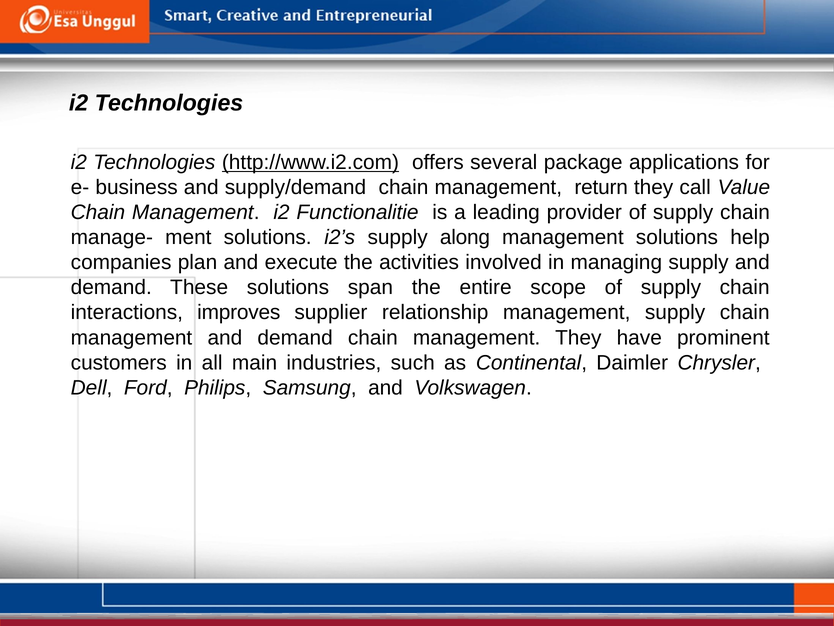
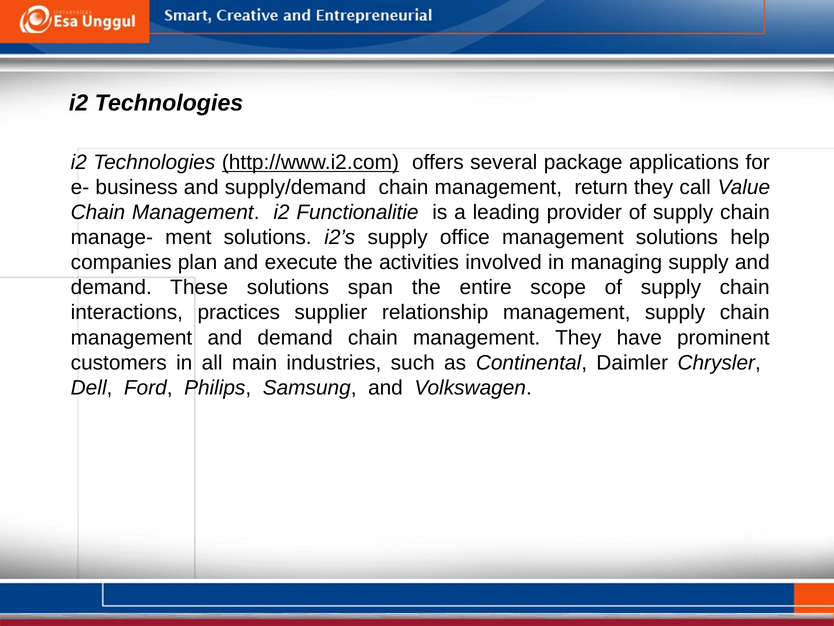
along: along -> office (465, 237)
improves: improves -> practices (239, 312)
